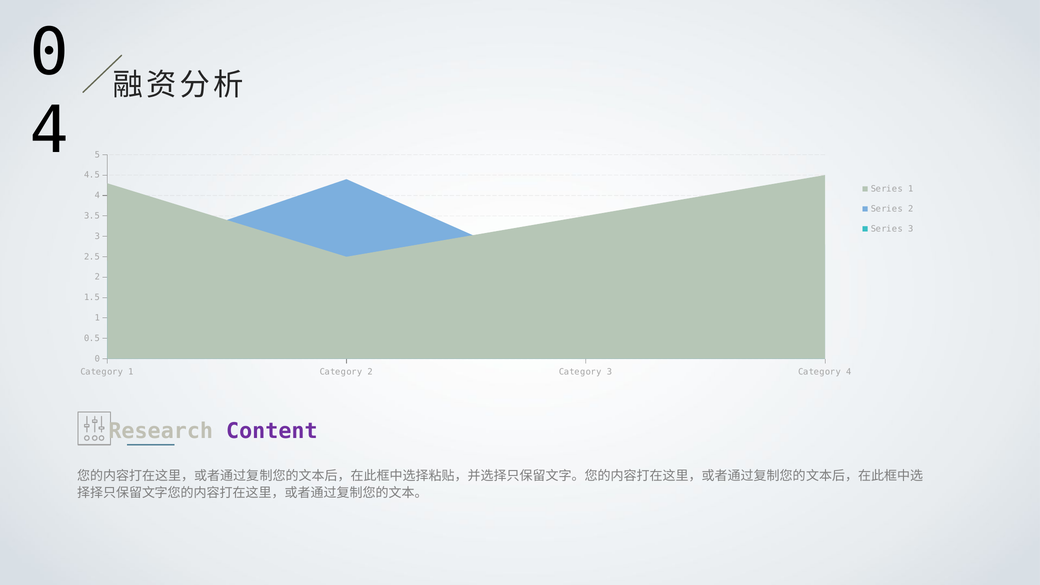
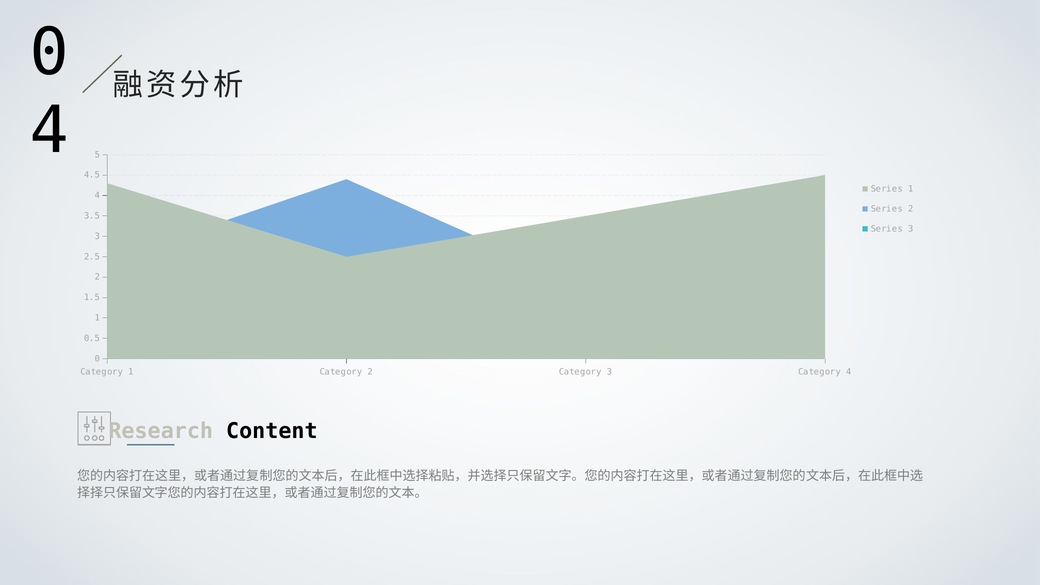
Content colour: purple -> black (272, 431)
